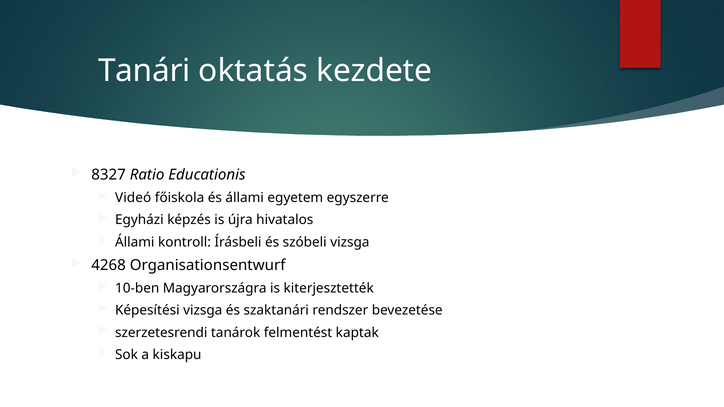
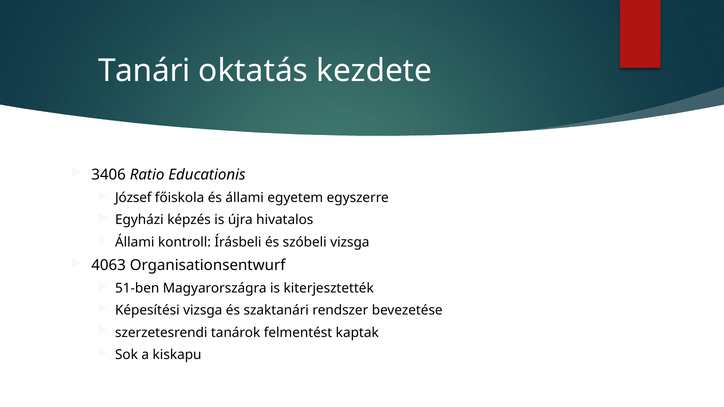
8327: 8327 -> 3406 (109, 175)
Videó: Videó -> József (133, 198)
4268: 4268 -> 4063 (109, 265)
10-ben: 10-ben -> 51-ben (137, 288)
